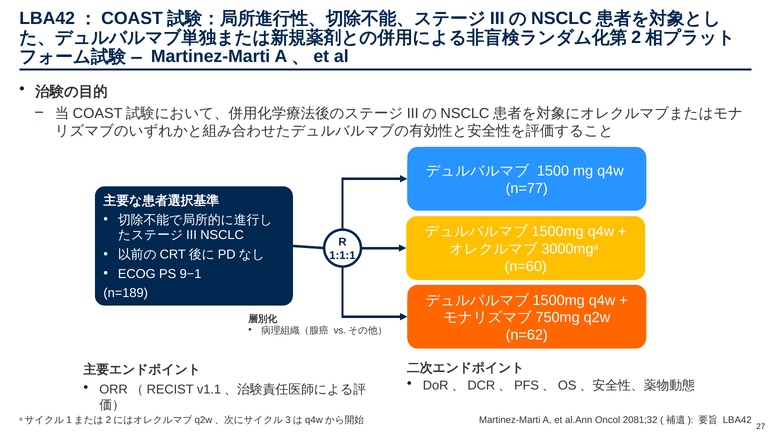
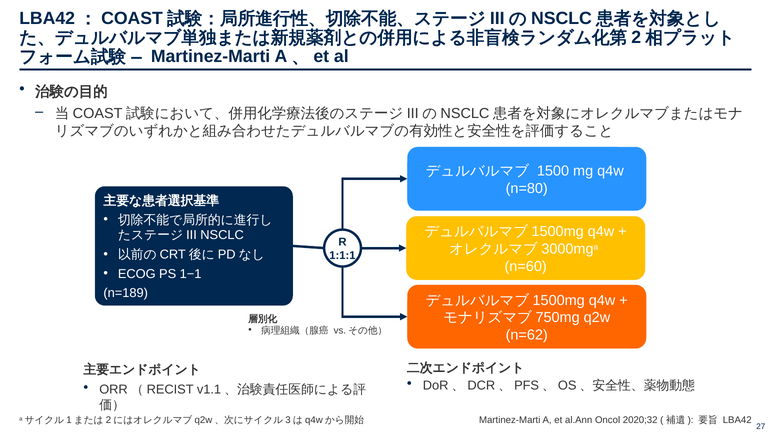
n=77: n=77 -> n=80 (527, 188)
9−1: 9−1 -> 1−1 (191, 274)
2081;32: 2081;32 -> 2020;32 (640, 420)
